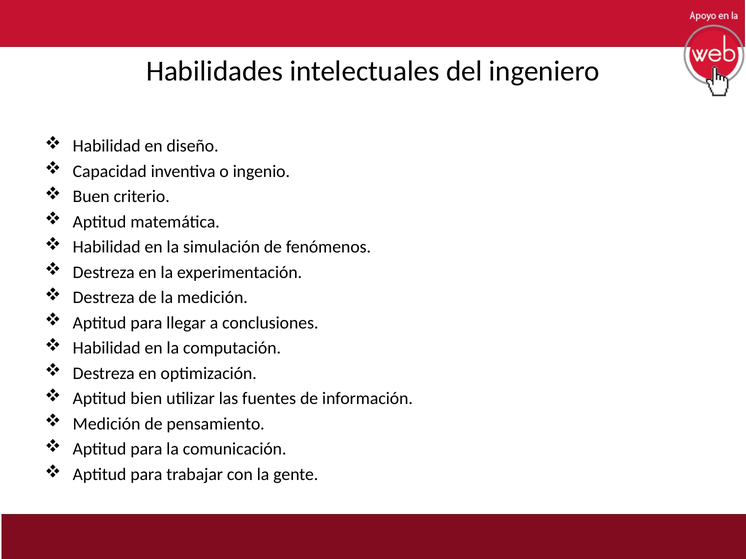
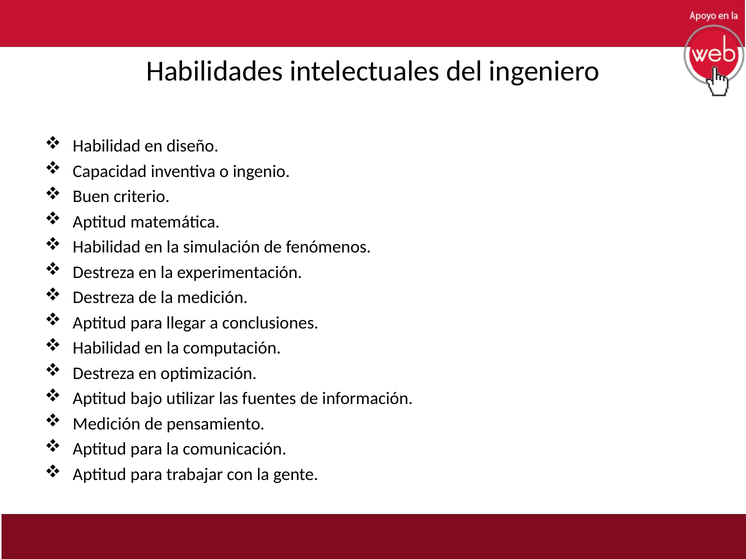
bien: bien -> bajo (146, 399)
